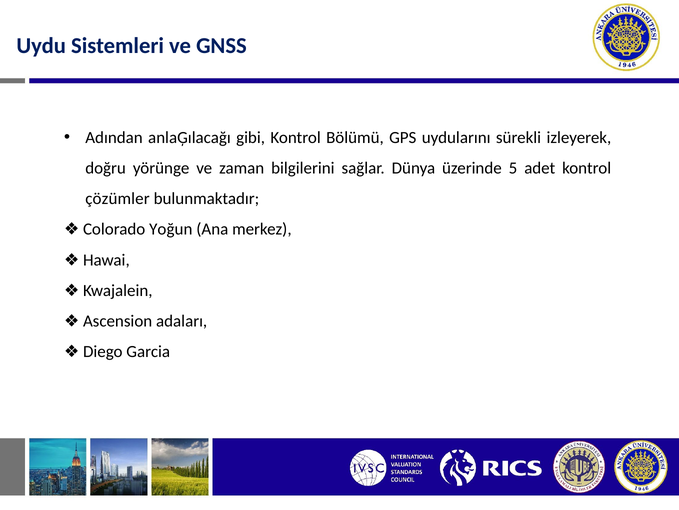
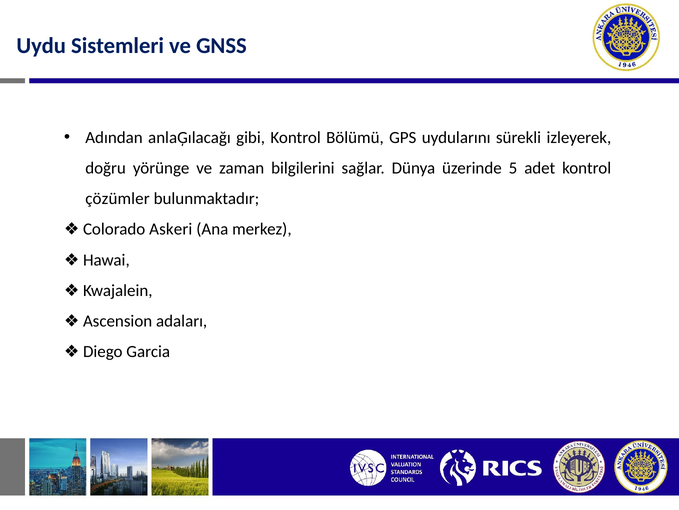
Yoğun: Yoğun -> Askeri (171, 229)
